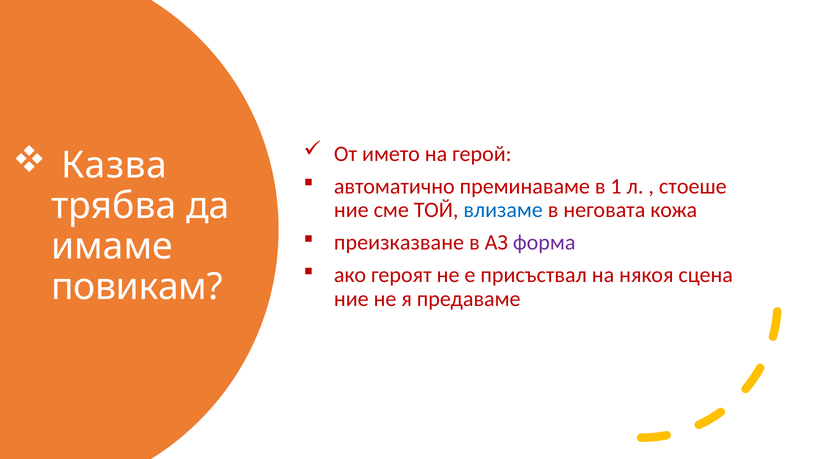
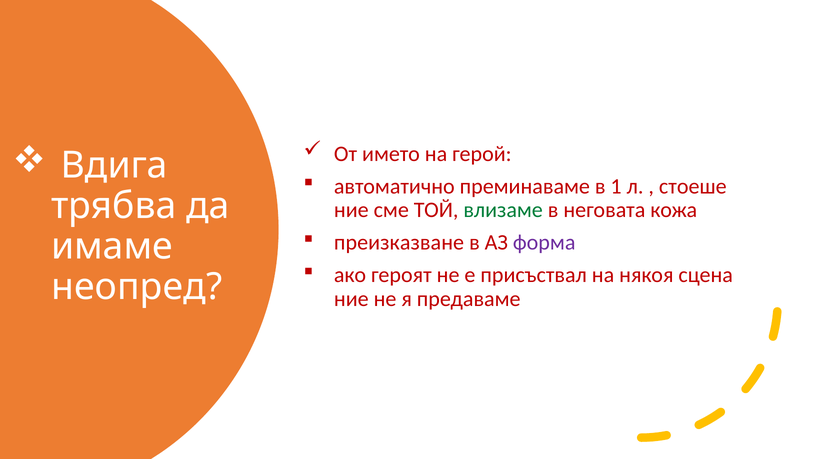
Казва: Казва -> Вдига (114, 165)
влизаме colour: blue -> green (503, 210)
повикам: повикам -> неопред (137, 287)
